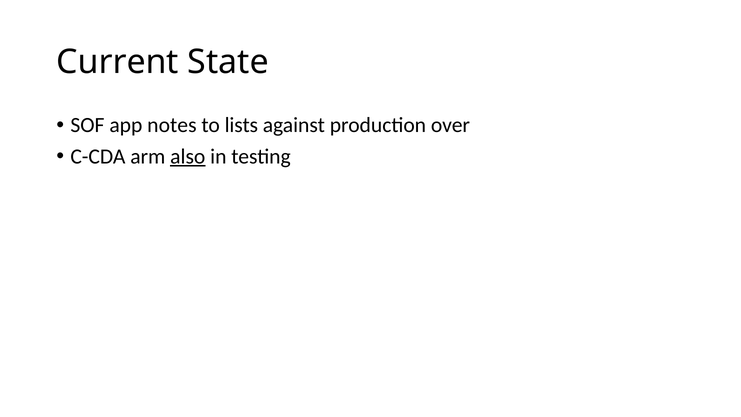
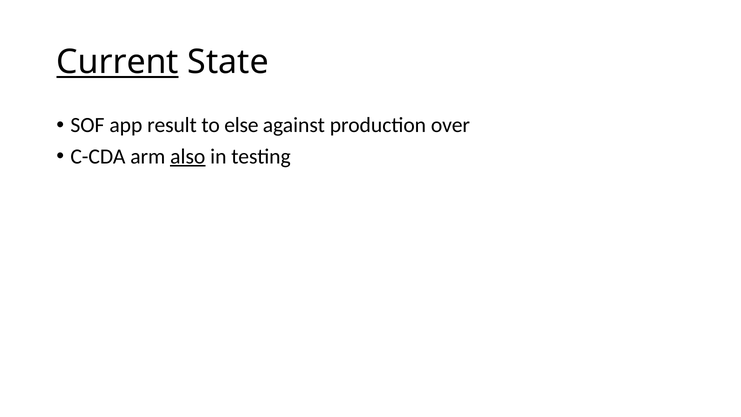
Current underline: none -> present (118, 62)
notes: notes -> result (172, 125)
lists: lists -> else (241, 125)
